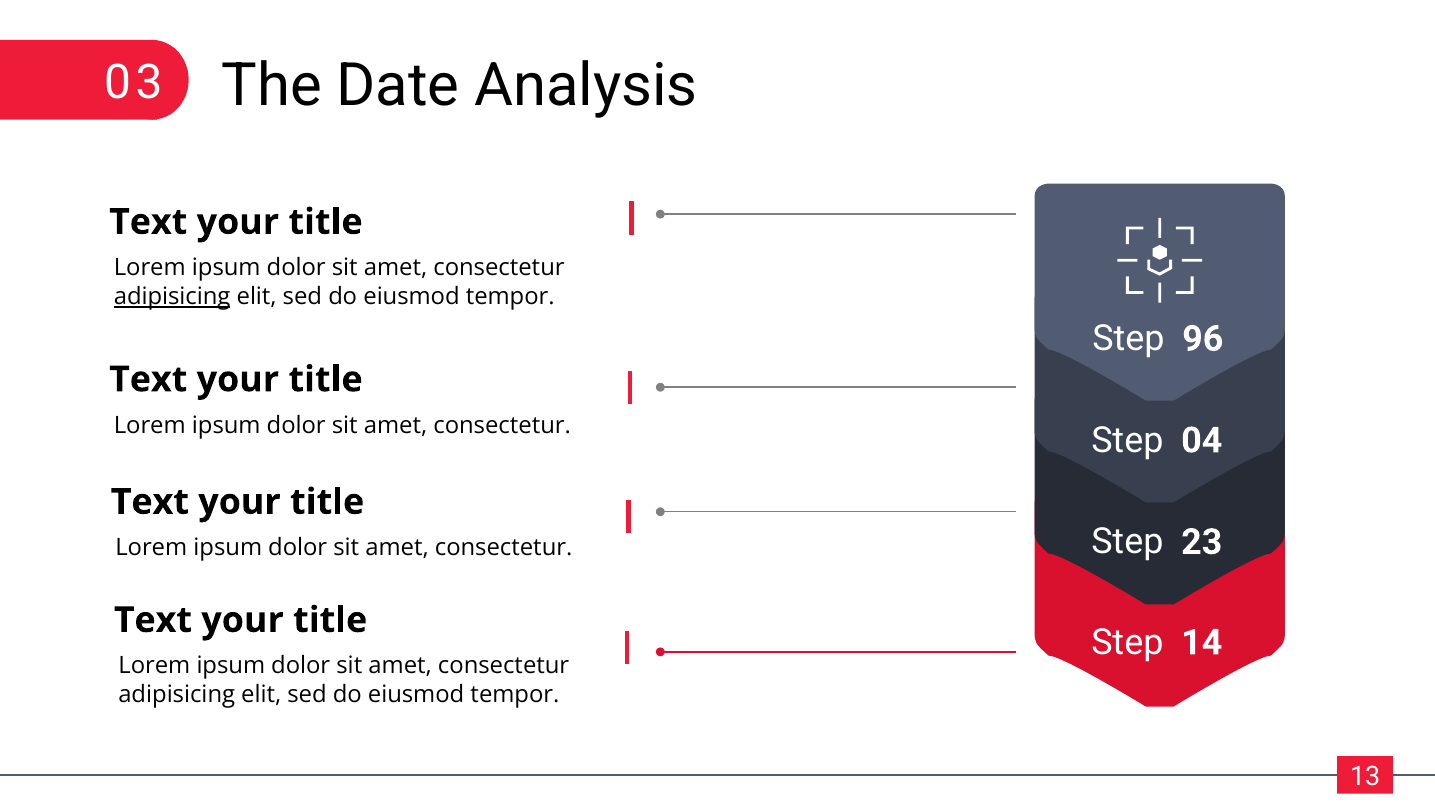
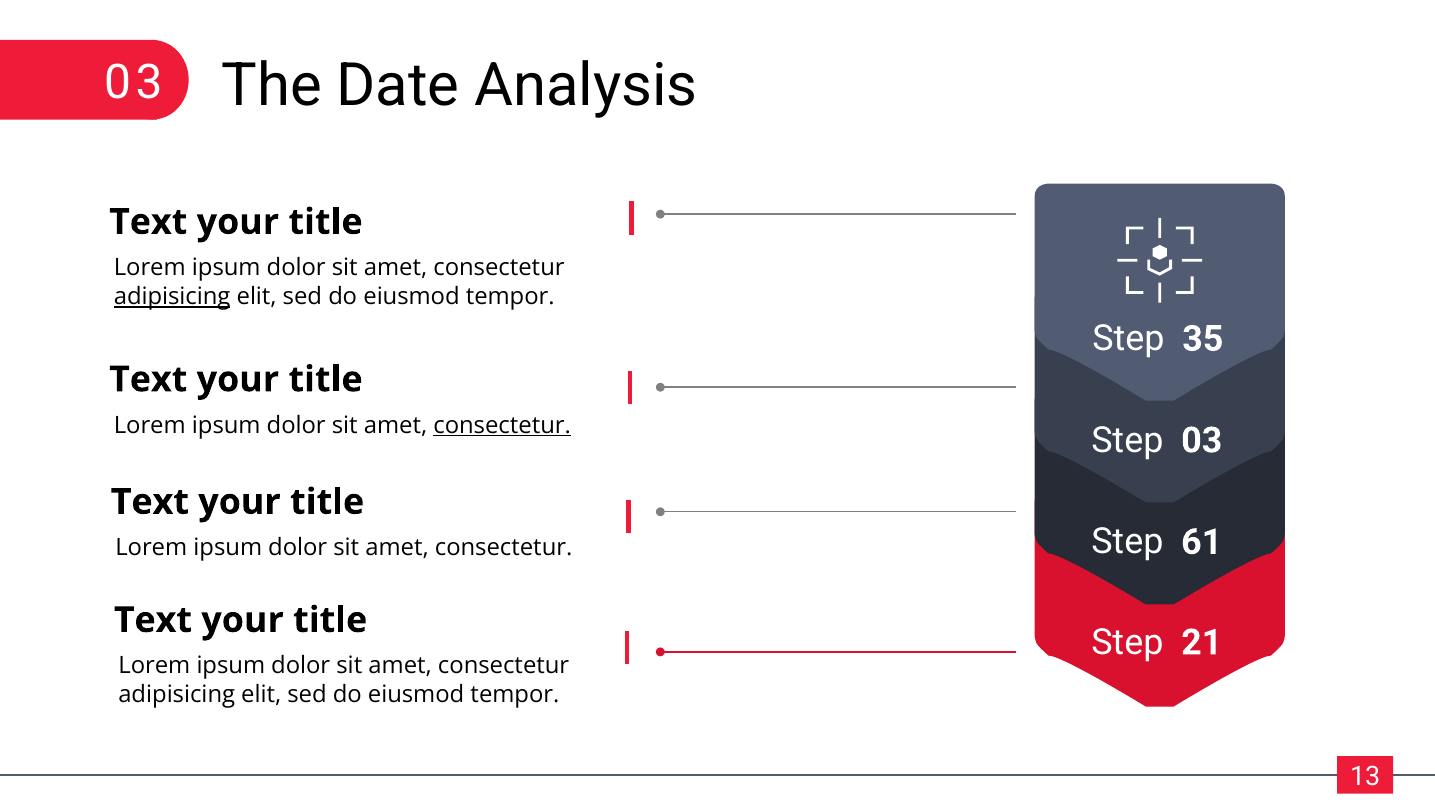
96: 96 -> 35 (1203, 339)
consectetur underline: none -> present (502, 425)
Step 04: 04 -> 03 (1202, 441)
23: 23 -> 61 (1202, 542)
14: 14 -> 21 (1202, 643)
